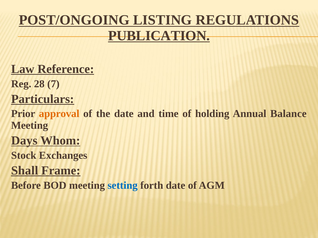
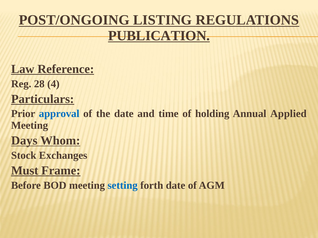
7: 7 -> 4 (53, 84)
approval colour: orange -> blue (59, 114)
Balance: Balance -> Applied (288, 114)
Shall: Shall -> Must (25, 171)
